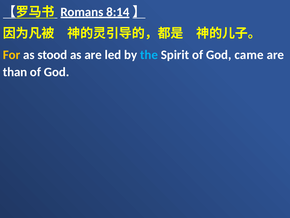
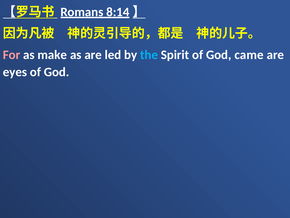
For colour: yellow -> pink (12, 55)
stood: stood -> make (52, 55)
than: than -> eyes (15, 72)
